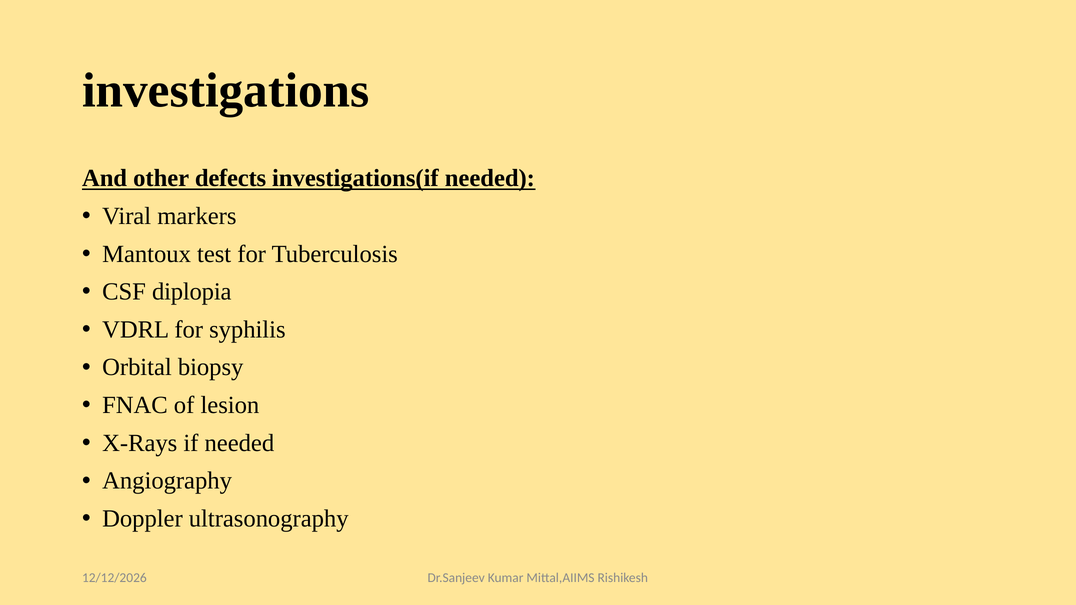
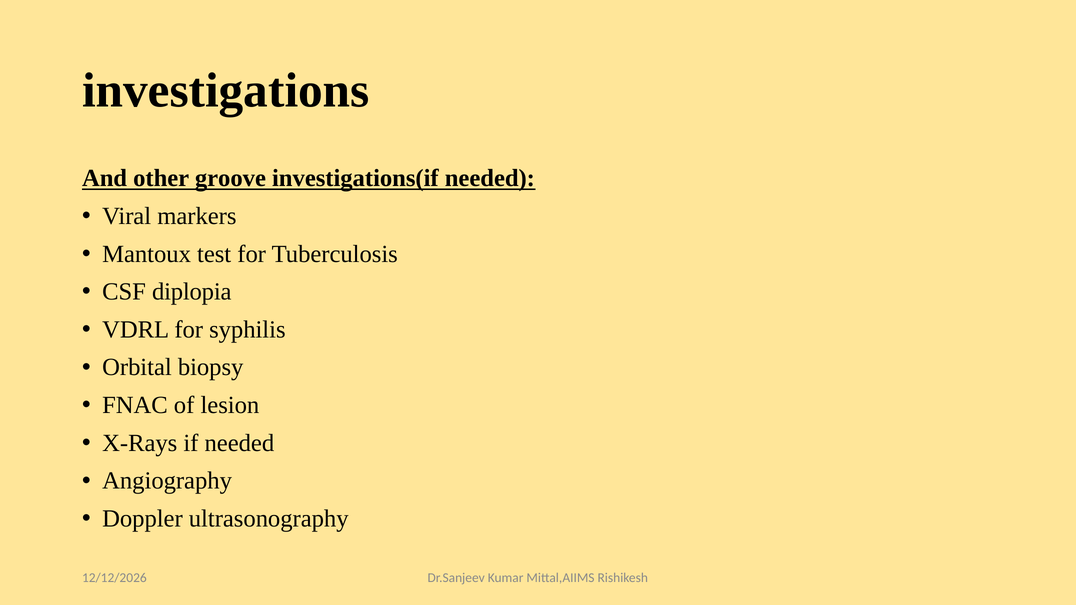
defects: defects -> groove (230, 178)
